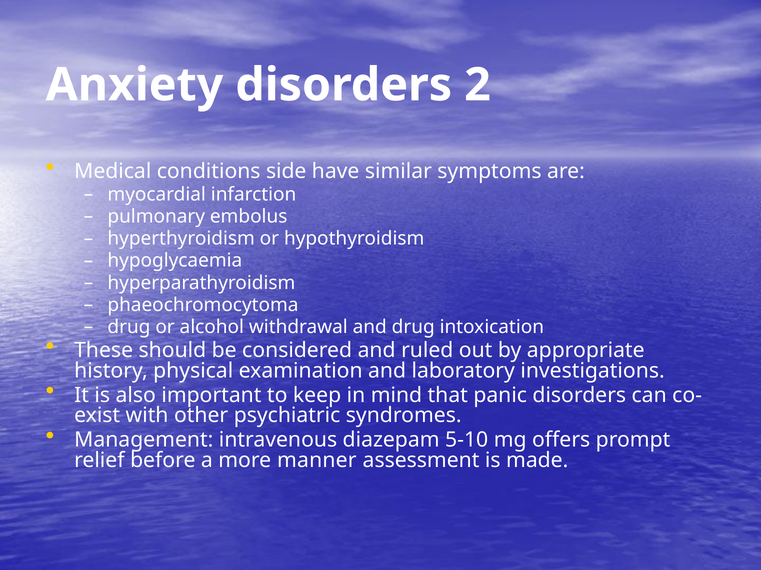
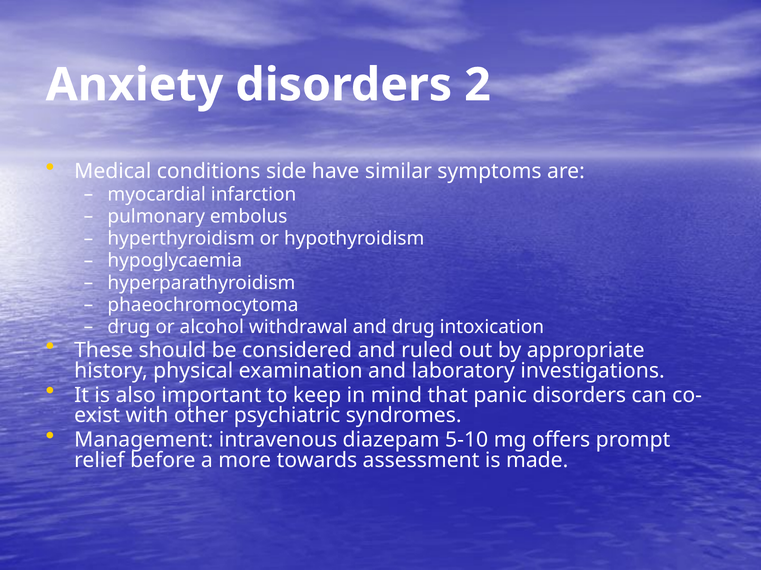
manner: manner -> towards (317, 461)
